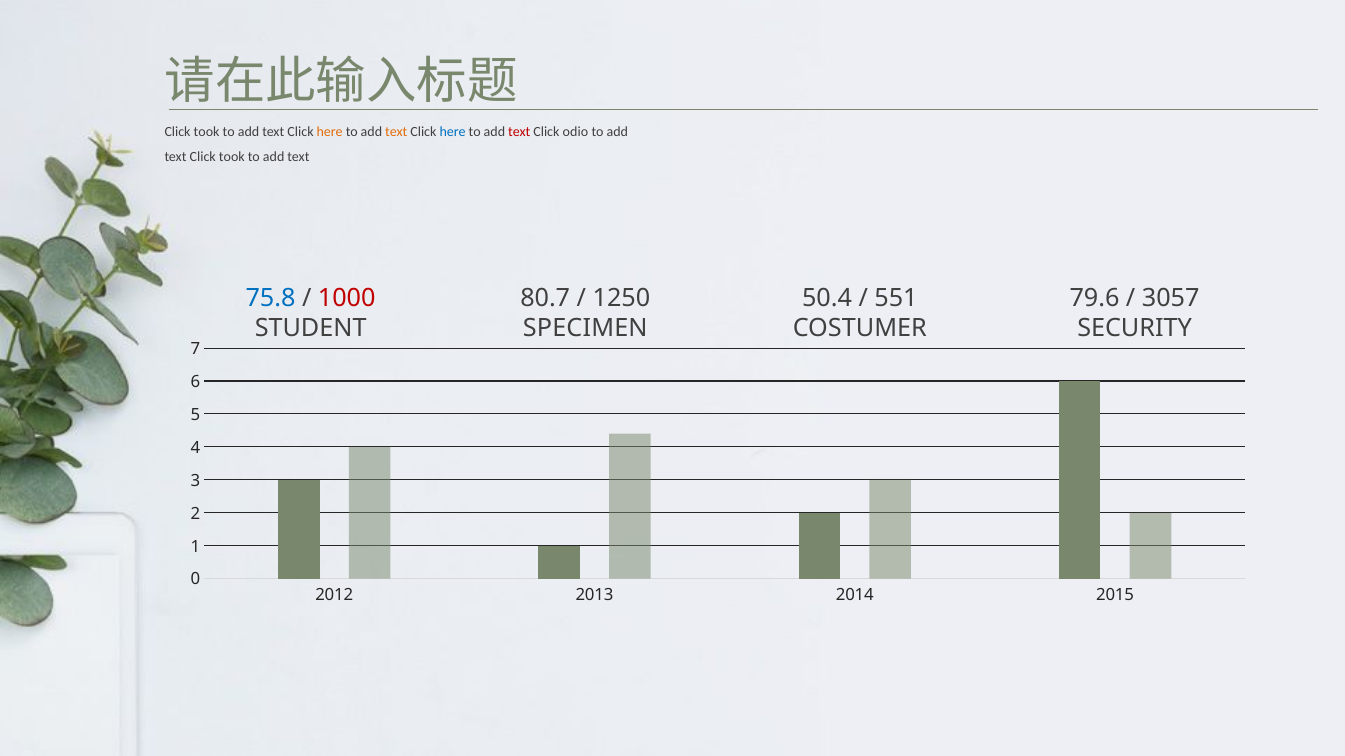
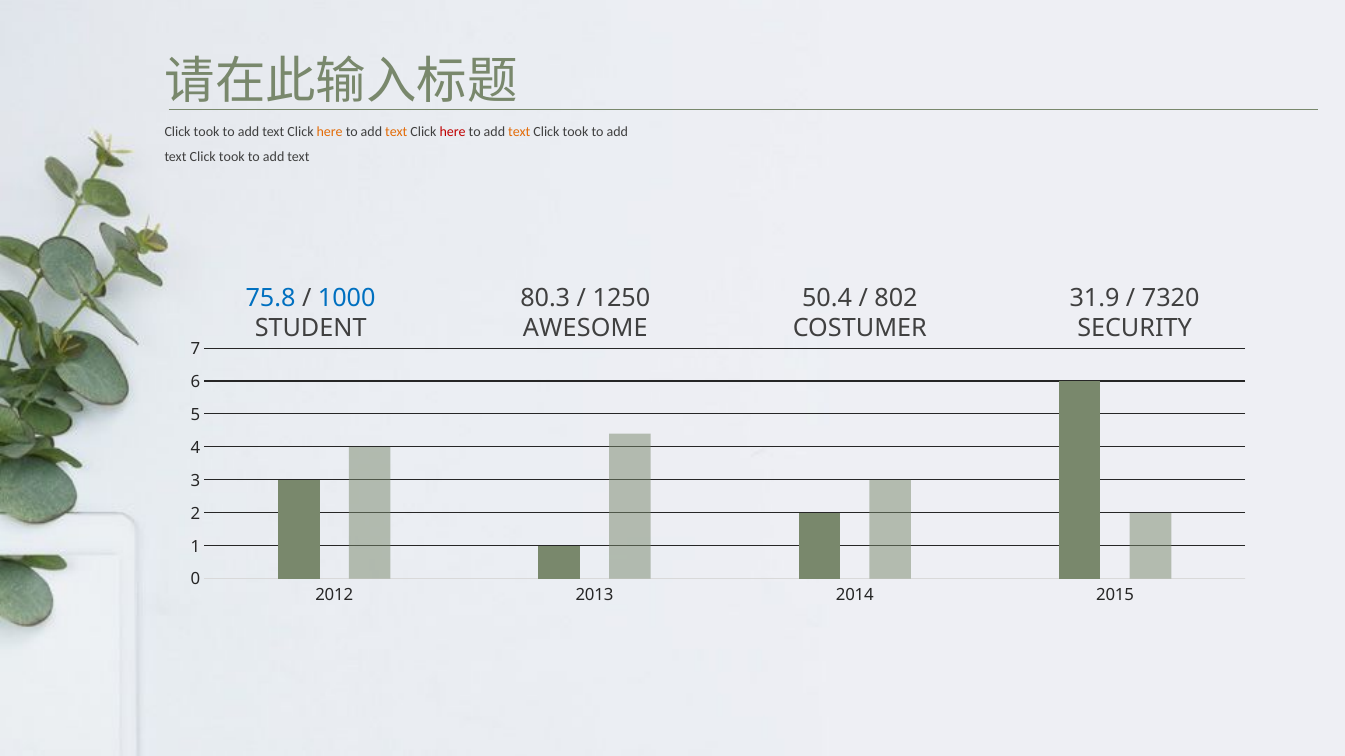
here colour: blue -> red (453, 132)
text colour: red -> orange (519, 132)
odio: odio -> took (576, 132)
1000 colour: red -> blue (347, 298)
80.7: 80.7 -> 80.3 (545, 298)
551: 551 -> 802 (896, 298)
79.6: 79.6 -> 31.9 (1094, 298)
3057: 3057 -> 7320 (1171, 298)
SPECIMEN: SPECIMEN -> AWESOME (585, 329)
